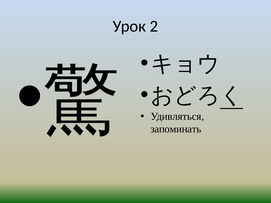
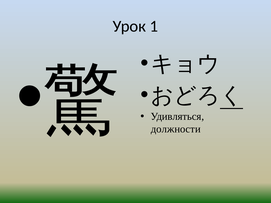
2: 2 -> 1 (154, 26)
запоминать: запоминать -> должности (176, 129)
